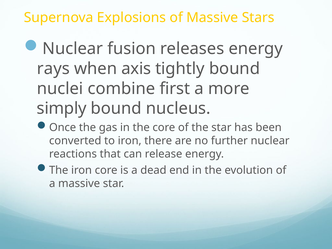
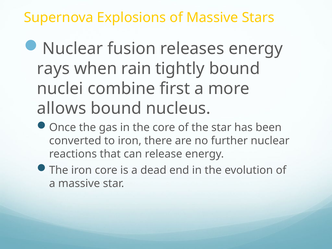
axis: axis -> rain (136, 69)
simply: simply -> allows (62, 109)
